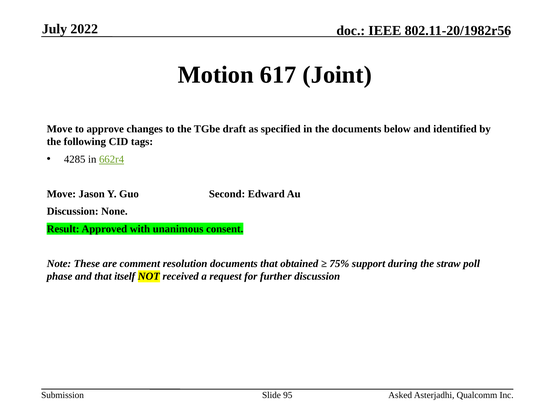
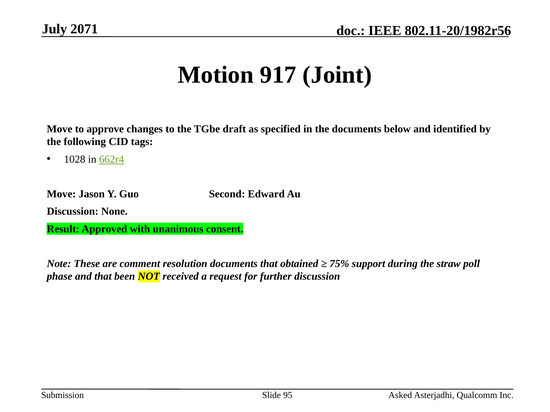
2022: 2022 -> 2071 (84, 29)
617: 617 -> 917 (278, 75)
4285: 4285 -> 1028 (75, 159)
itself: itself -> been (125, 277)
